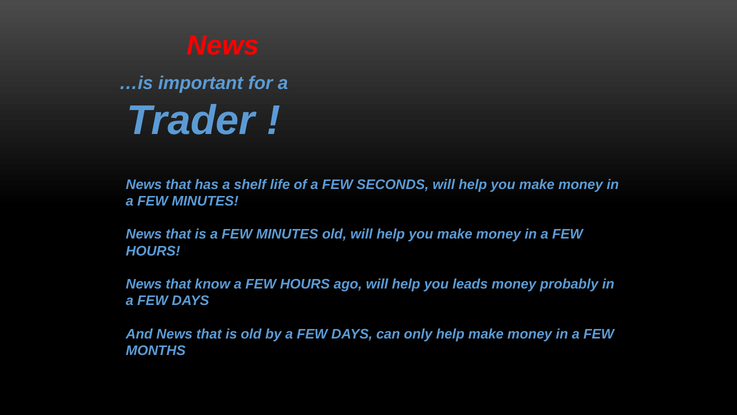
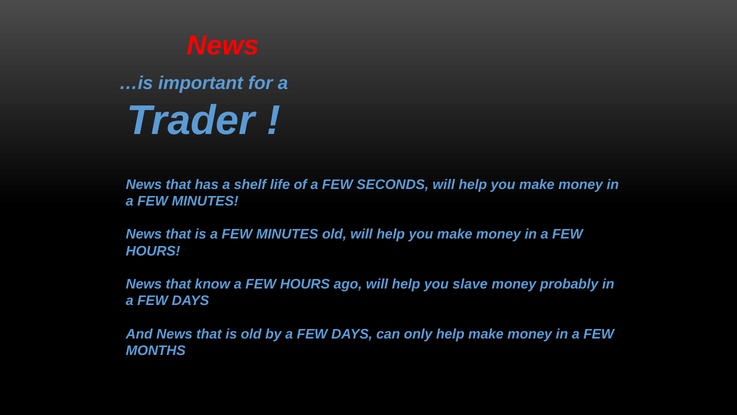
leads: leads -> slave (470, 284)
